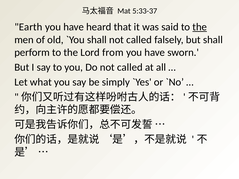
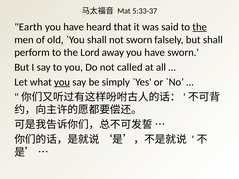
shall not called: called -> sworn (139, 40)
from: from -> away (113, 53)
you underline: none -> present (62, 82)
